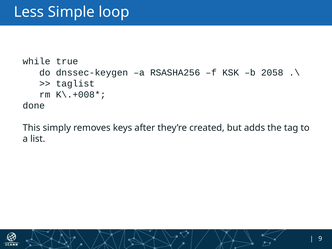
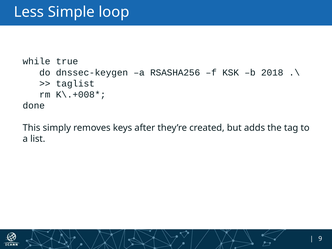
2058: 2058 -> 2018 (272, 72)
